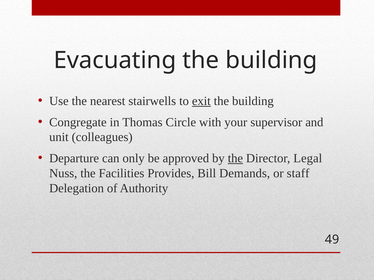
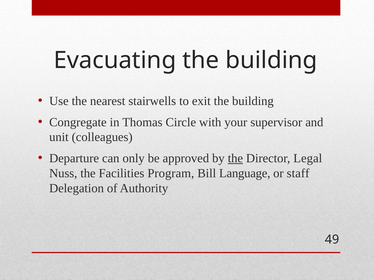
exit underline: present -> none (201, 101)
Provides: Provides -> Program (171, 174)
Demands: Demands -> Language (245, 174)
